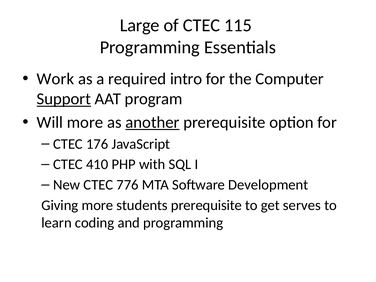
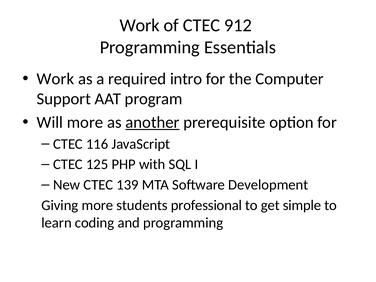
Large: Large -> Work (140, 25)
115: 115 -> 912 (238, 25)
Support underline: present -> none (64, 99)
176: 176 -> 116 (97, 144)
410: 410 -> 125 (97, 164)
776: 776 -> 139 (128, 185)
students prerequisite: prerequisite -> professional (206, 205)
serves: serves -> simple (302, 205)
